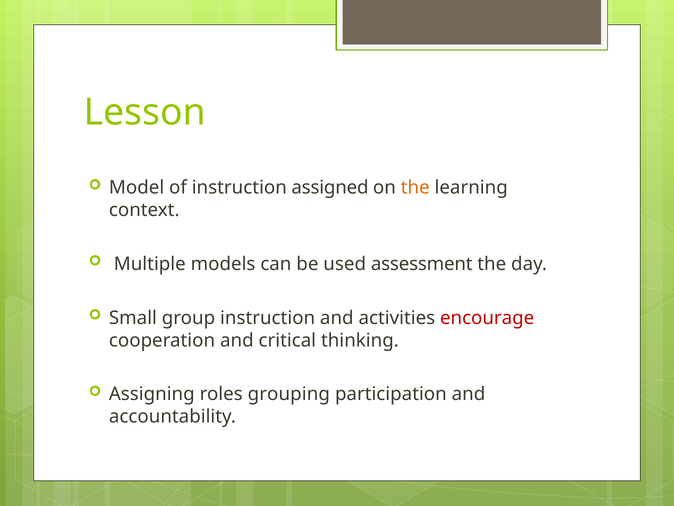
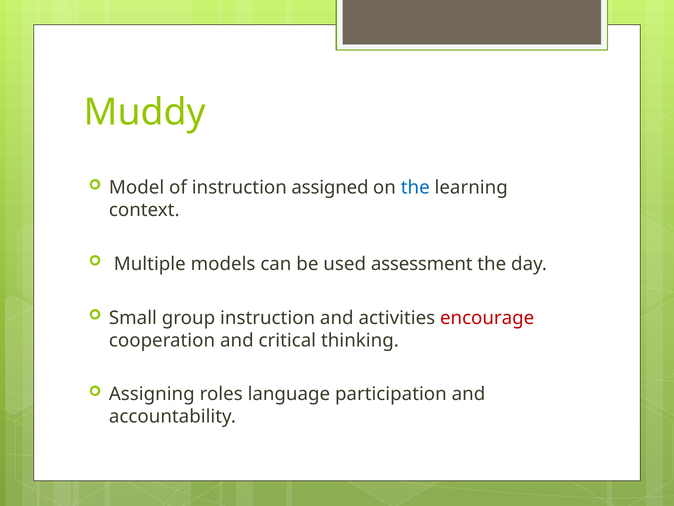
Lesson: Lesson -> Muddy (145, 112)
the colour: orange -> blue (415, 187)
grouping: grouping -> language (289, 394)
